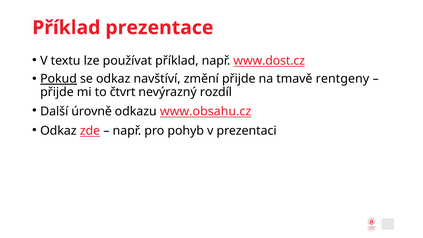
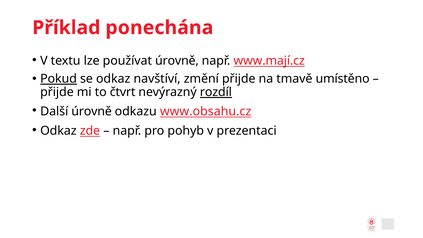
prezentace: prezentace -> ponechána (159, 28)
používat příklad: příklad -> úrovně (177, 61)
www.dost.cz: www.dost.cz -> www.mají.cz (269, 61)
rentgeny: rentgeny -> umístěno (343, 79)
rozdíl underline: none -> present (216, 92)
